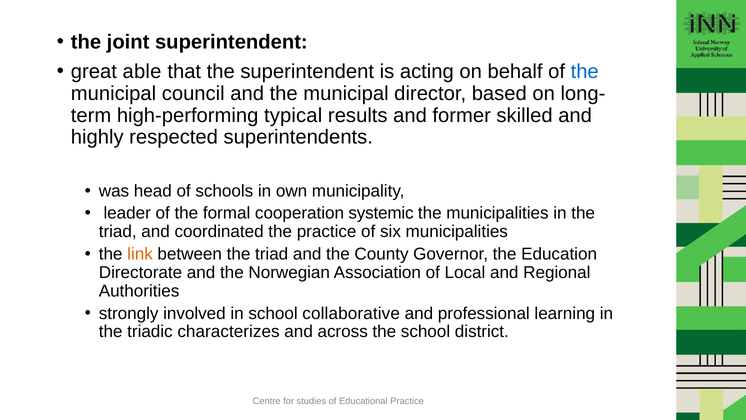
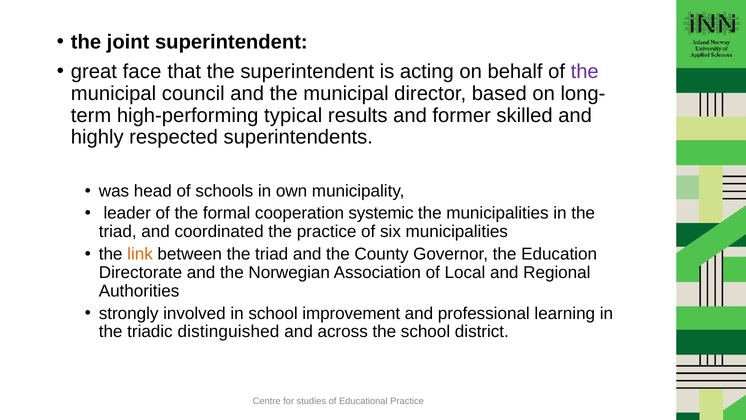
able: able -> face (142, 72)
the colour: blue -> purple (585, 72)
collaborative: collaborative -> improvement (351, 313)
characterizes: characterizes -> distinguished (228, 332)
